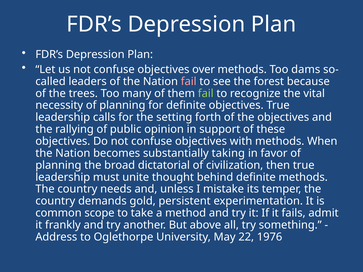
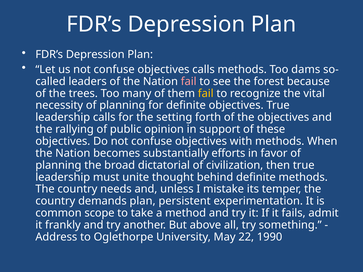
objectives over: over -> calls (204, 69)
fail colour: light green -> yellow (206, 93)
taking: taking -> efforts (228, 153)
demands gold: gold -> plan (143, 201)
1976: 1976 -> 1990 (270, 237)
